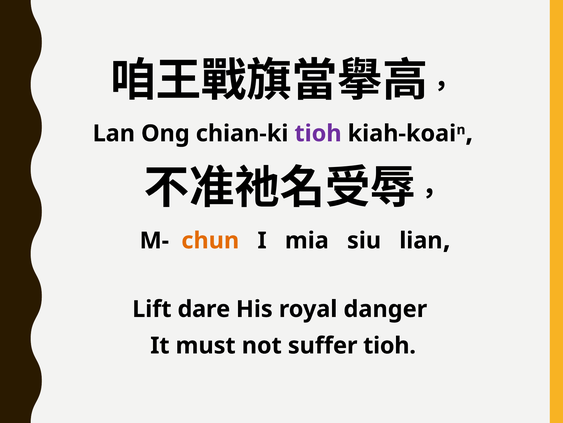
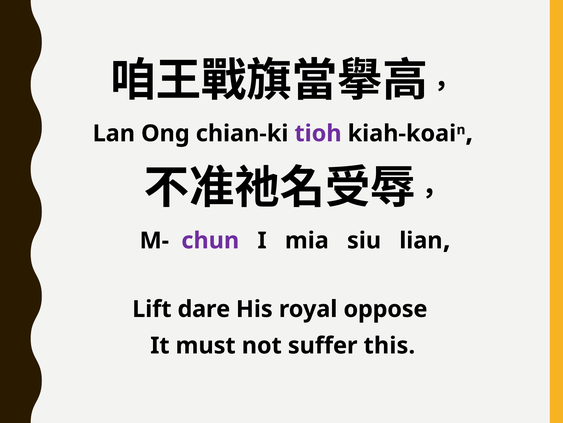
chun colour: orange -> purple (210, 240)
danger: danger -> oppose (385, 309)
suffer tioh: tioh -> this (389, 345)
